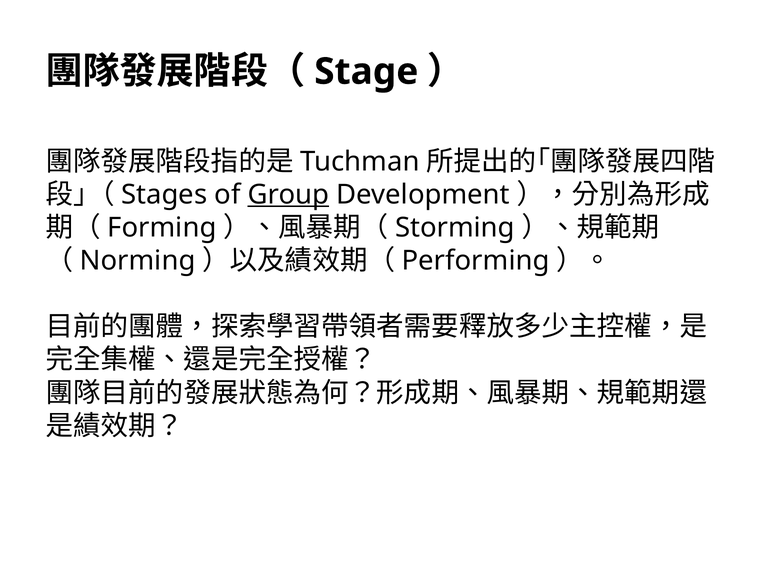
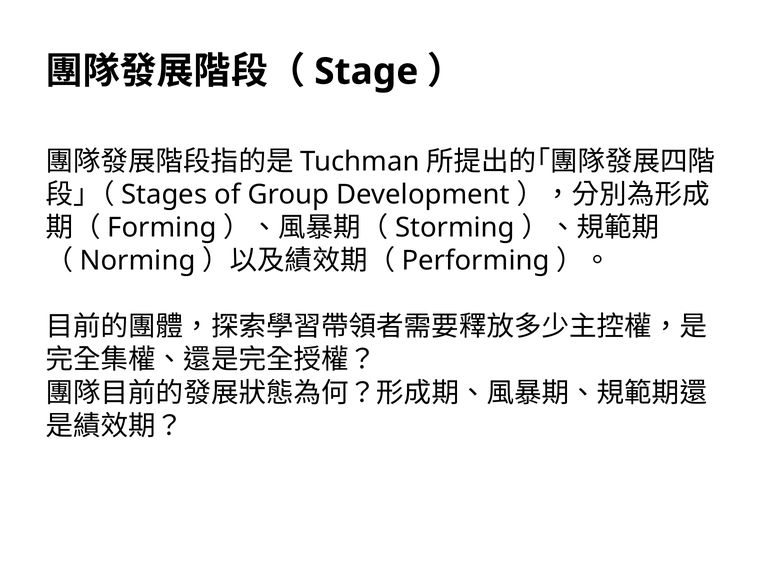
Group underline: present -> none (288, 195)
